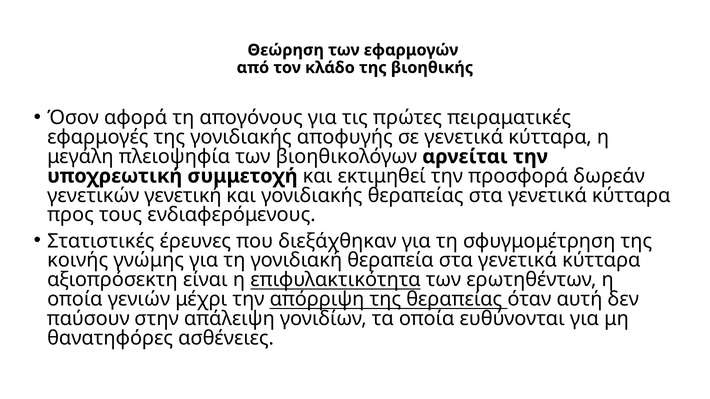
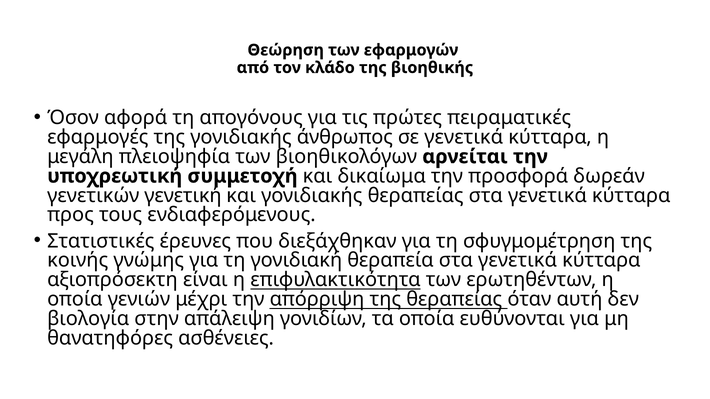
αποφυγής: αποφυγής -> άνθρωπος (345, 137)
εκτιμηθεί: εκτιμηθεί -> δικαίωμα (382, 176)
παύσουν: παύσουν -> βιολογία (88, 319)
